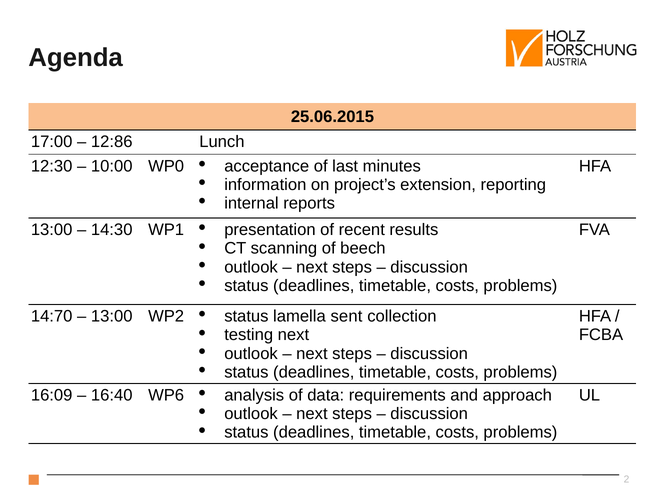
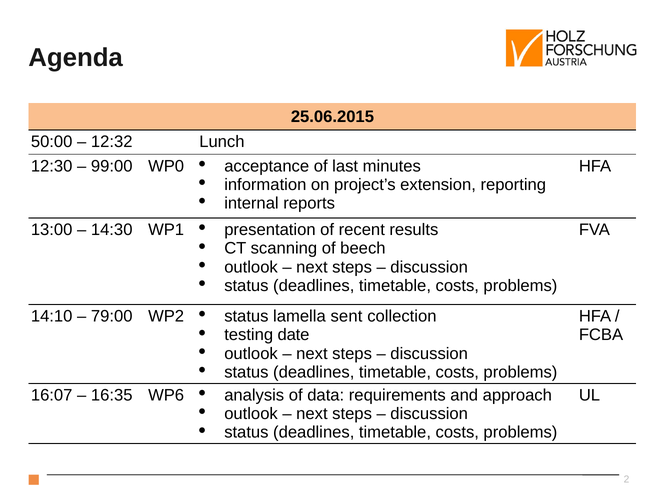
17:00: 17:00 -> 50:00 (52, 142)
12:86: 12:86 -> 12:32 (112, 142)
10:00: 10:00 -> 99:00 (112, 166)
14:70: 14:70 -> 14:10 (52, 316)
13:00: 13:00 -> 79:00 (112, 316)
testing next: next -> date (294, 335)
16:09: 16:09 -> 16:07 (52, 395)
16:40: 16:40 -> 16:35 (112, 395)
